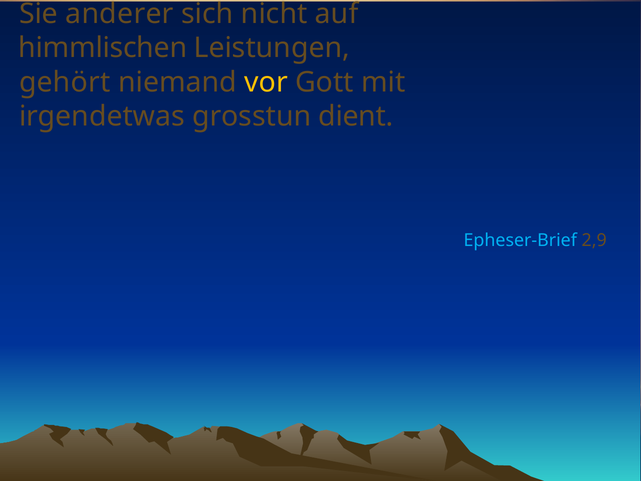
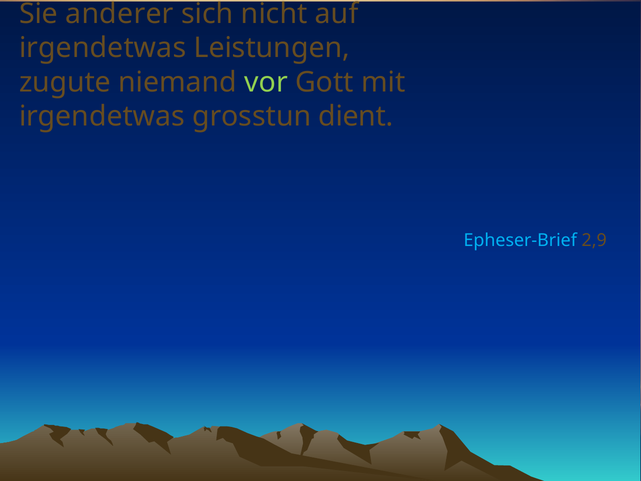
himmlischen: himmlischen -> irgendetwas (103, 48)
gehört: gehört -> zugute (65, 82)
vor colour: yellow -> light green (266, 82)
